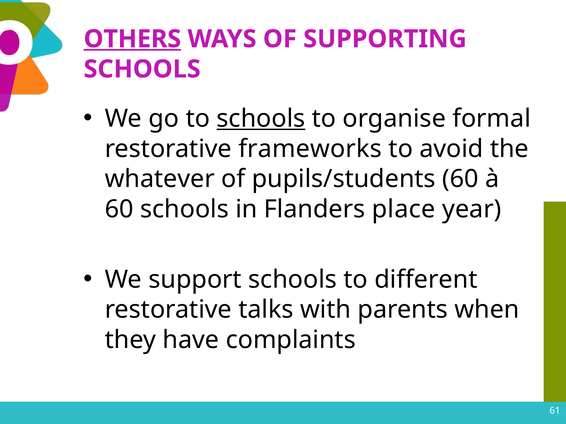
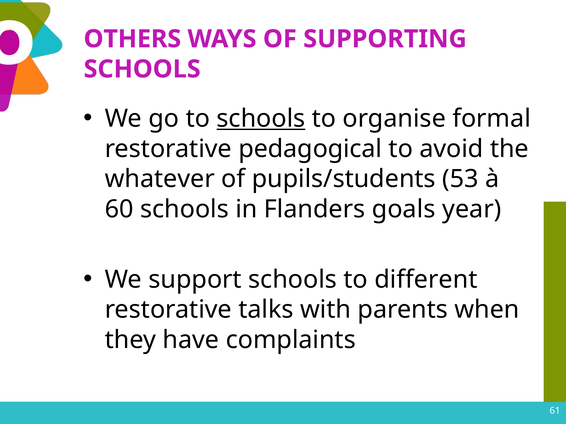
OTHERS underline: present -> none (132, 39)
frameworks: frameworks -> pedagogical (310, 149)
pupils/students 60: 60 -> 53 (460, 179)
place: place -> goals (404, 209)
